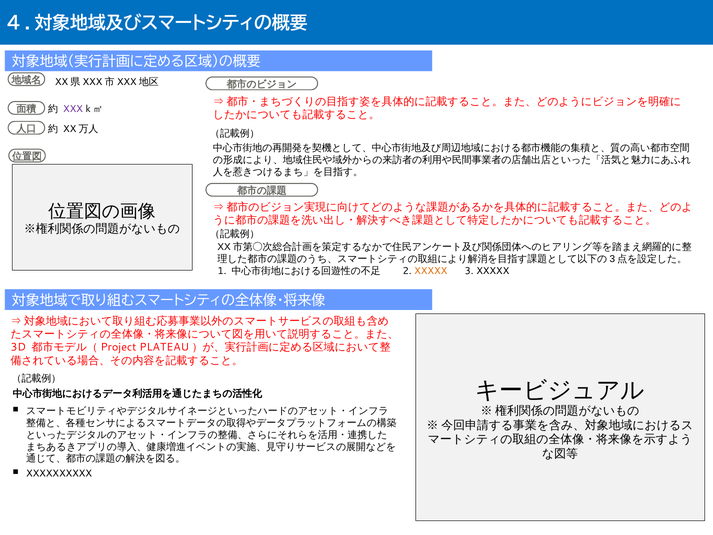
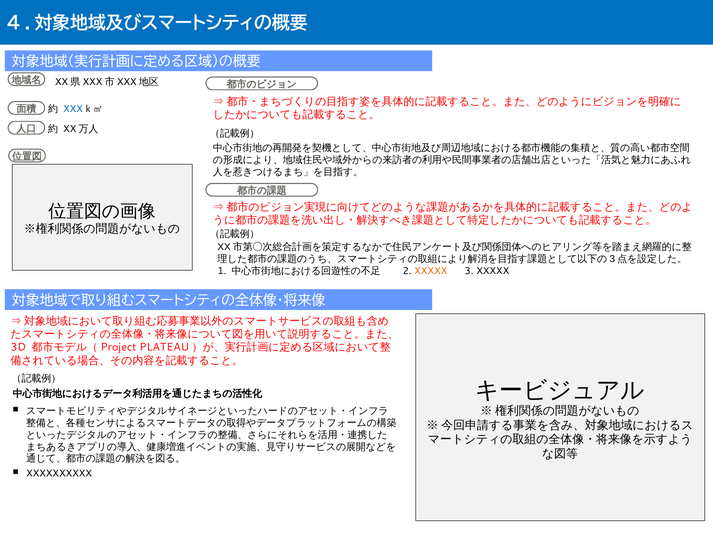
XXX colour: purple -> blue (73, 109)
